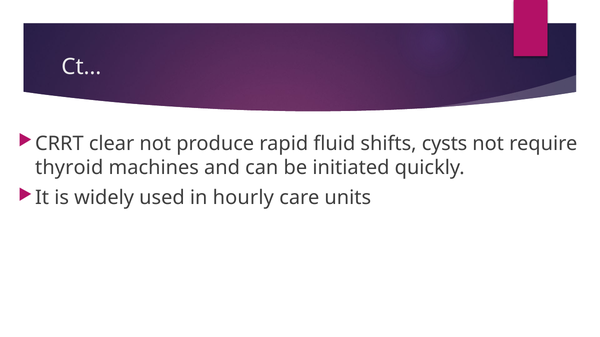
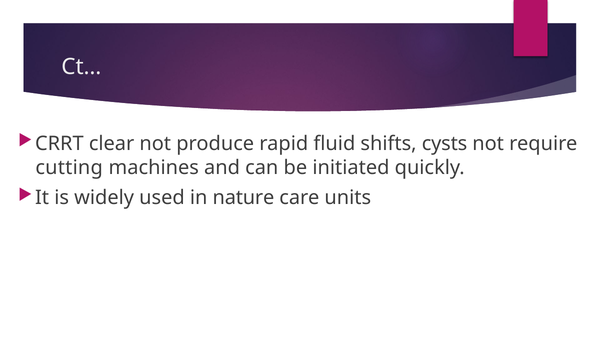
thyroid: thyroid -> cutting (69, 168)
hourly: hourly -> nature (243, 198)
